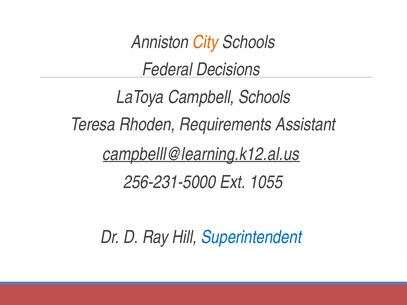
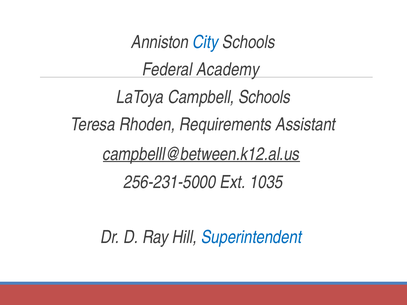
City colour: orange -> blue (206, 42)
Decisions: Decisions -> Academy (228, 70)
campbelll@learning.k12.al.us: campbelll@learning.k12.al.us -> campbelll@between.k12.al.us (201, 154)
1055: 1055 -> 1035 (266, 182)
